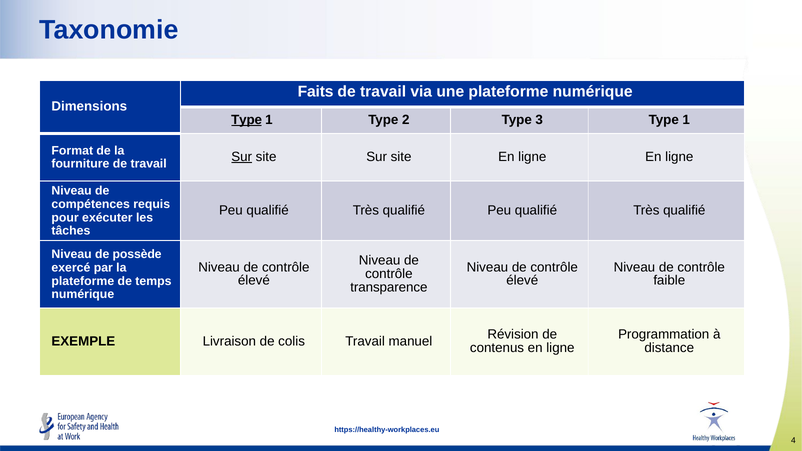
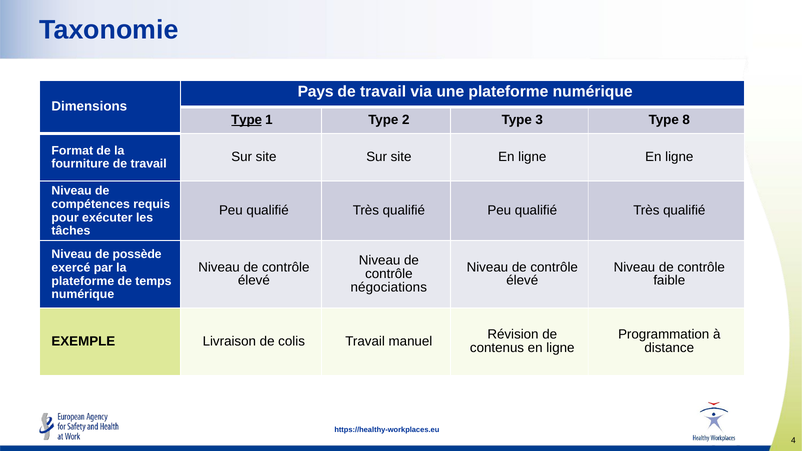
Faits: Faits -> Pays (316, 92)
3 Type 1: 1 -> 8 (686, 120)
Sur underline: present -> none (242, 157)
transparence: transparence -> négociations (389, 287)
